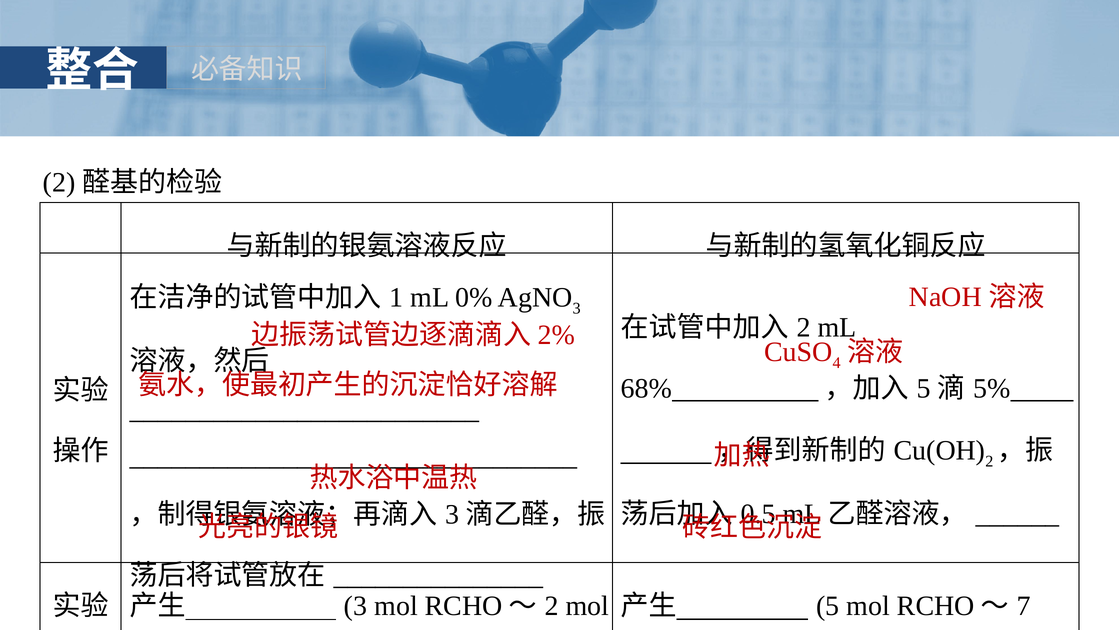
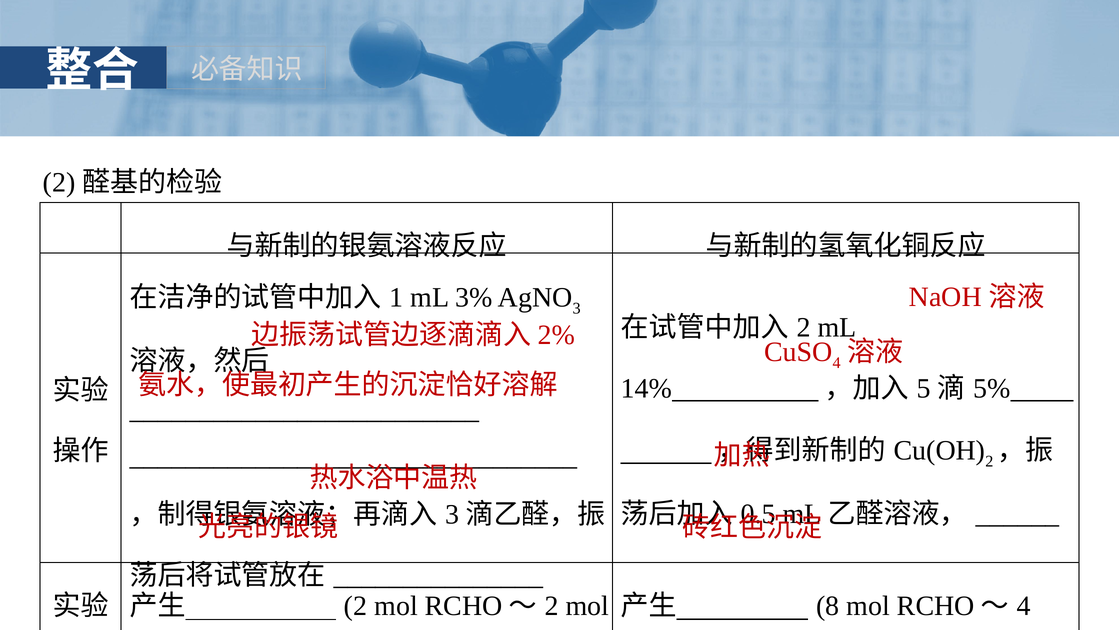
0%: 0% -> 3% (474, 297)
68%: 68% -> 14% (646, 388)
5: 5 -> 8 (828, 605)
7: 7 -> 4 (1024, 605)
3: 3 -> 2 (356, 606)
